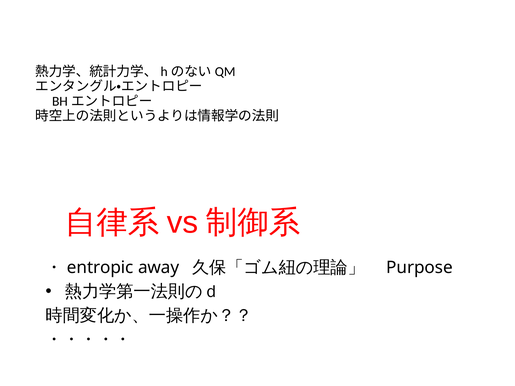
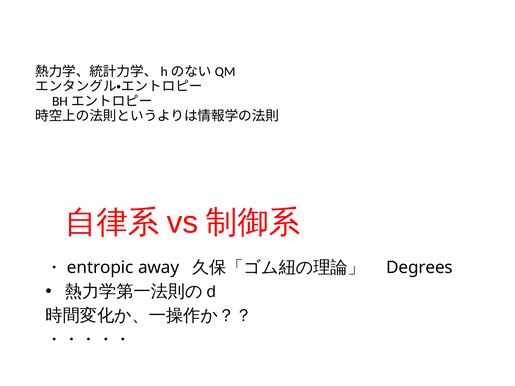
Purpose: Purpose -> Degrees (420, 268)
